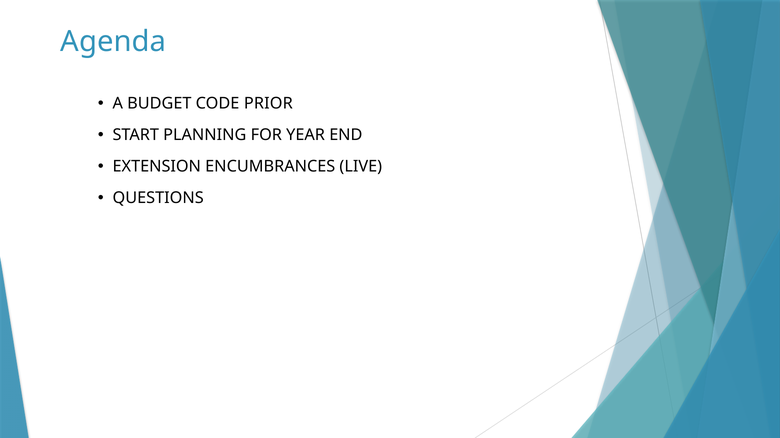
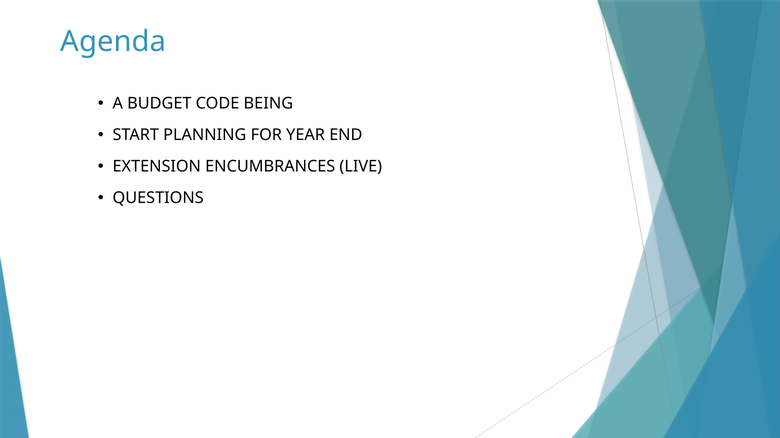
PRIOR: PRIOR -> BEING (268, 104)
